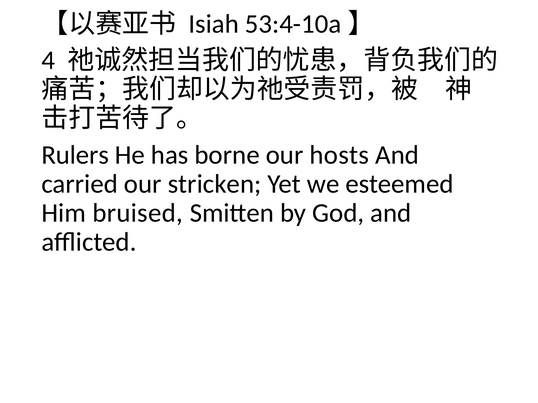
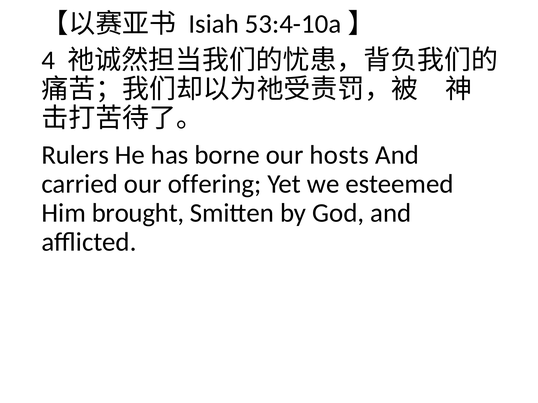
stricken: stricken -> offering (215, 184)
bruised: bruised -> brought (138, 213)
